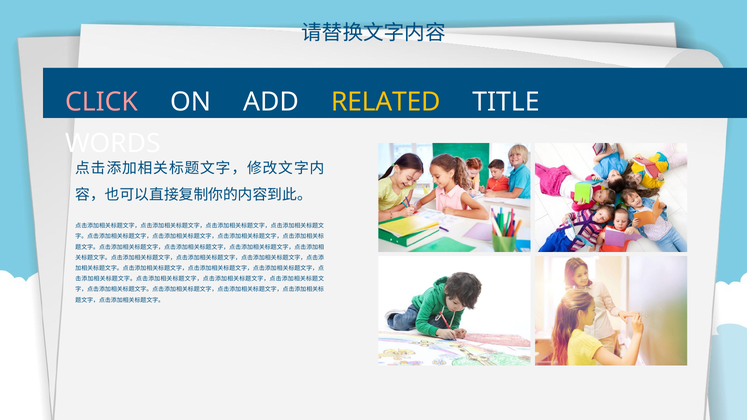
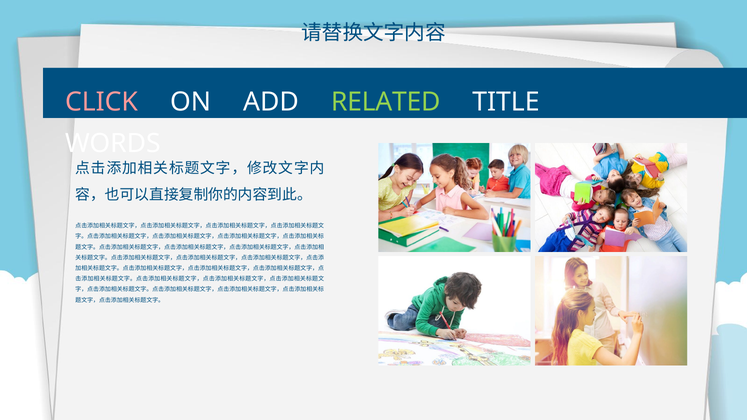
RELATED colour: yellow -> light green (386, 102)
